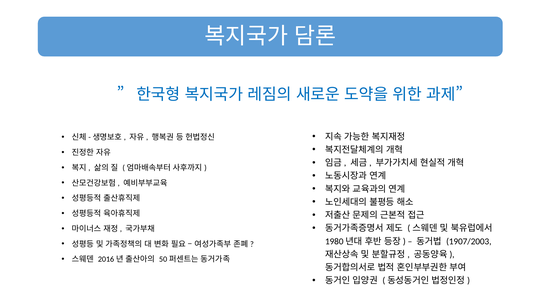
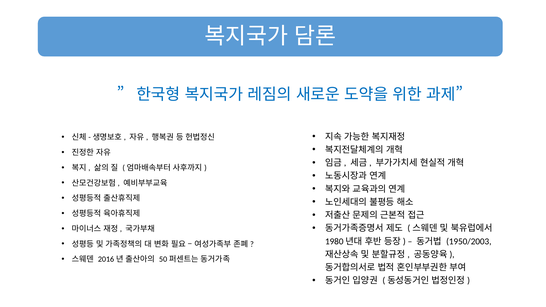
1907/2003: 1907/2003 -> 1950/2003 (469, 241)
